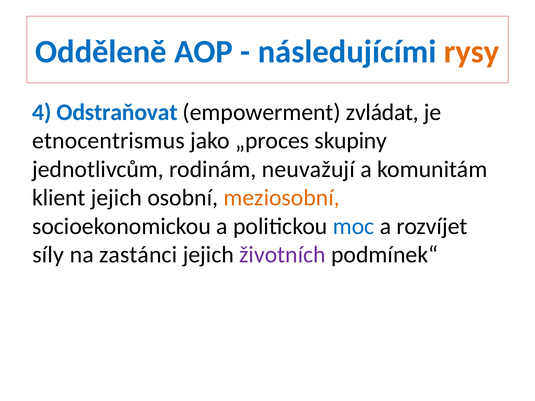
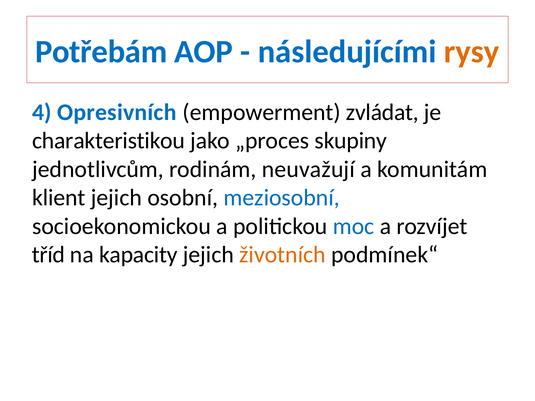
Odděleně: Odděleně -> Potřebám (101, 52)
Odstraňovat: Odstraňovat -> Opresivních (117, 112)
etnocentrismus: etnocentrismus -> charakteristikou (109, 141)
meziosobní colour: orange -> blue (282, 198)
síly: síly -> tříd (48, 255)
zastánci: zastánci -> kapacity (138, 255)
životních colour: purple -> orange (282, 255)
